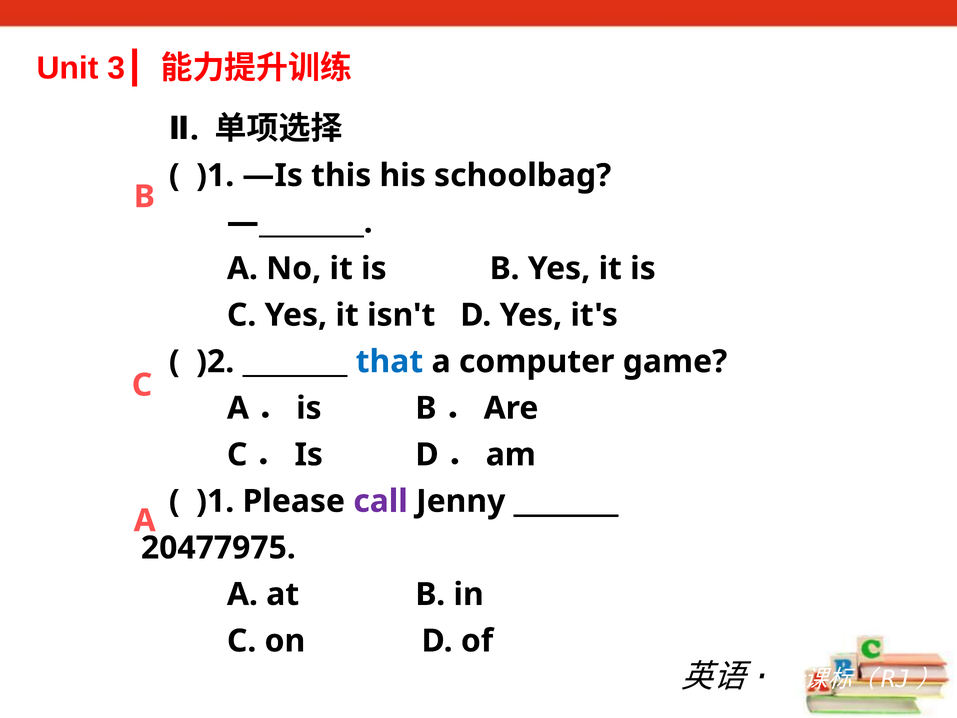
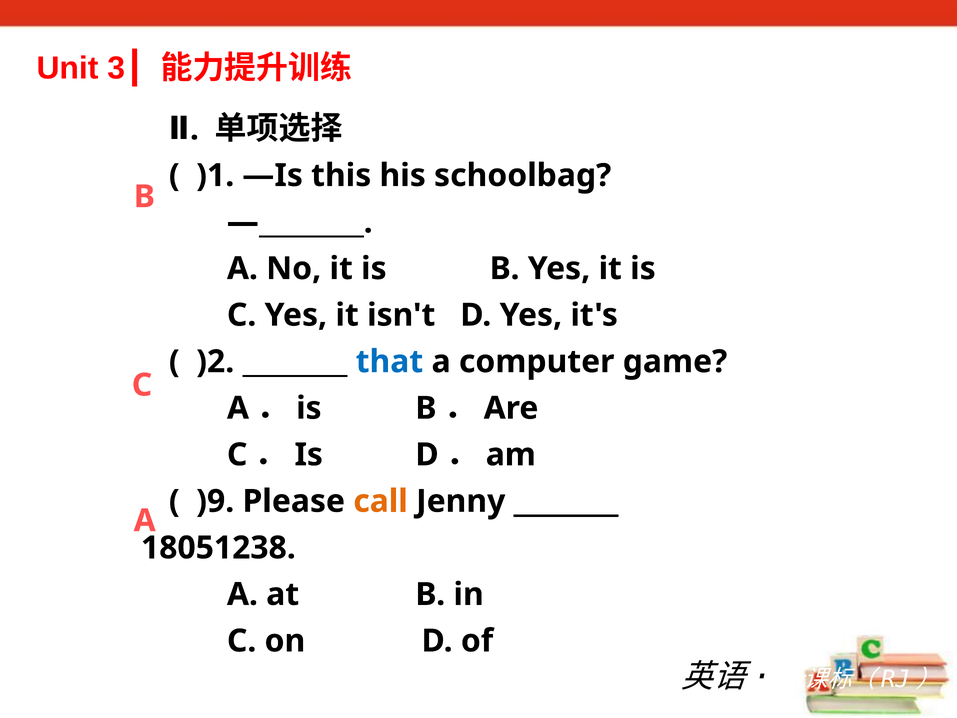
)1: )1 -> )9 (215, 501)
call colour: purple -> orange (381, 501)
20477975: 20477975 -> 18051238 (218, 548)
